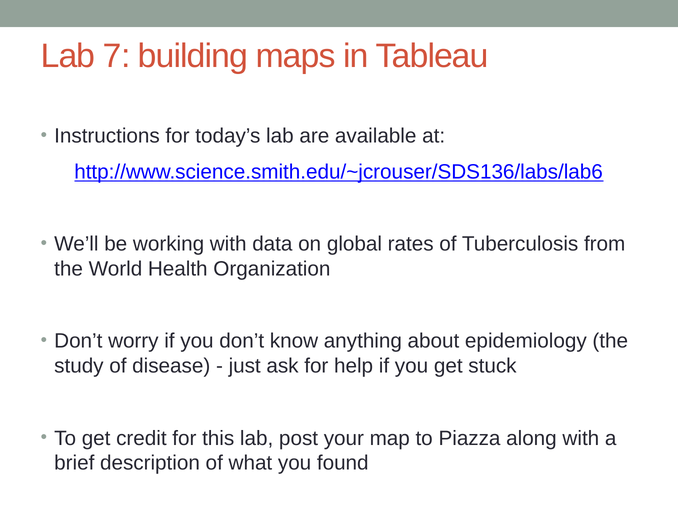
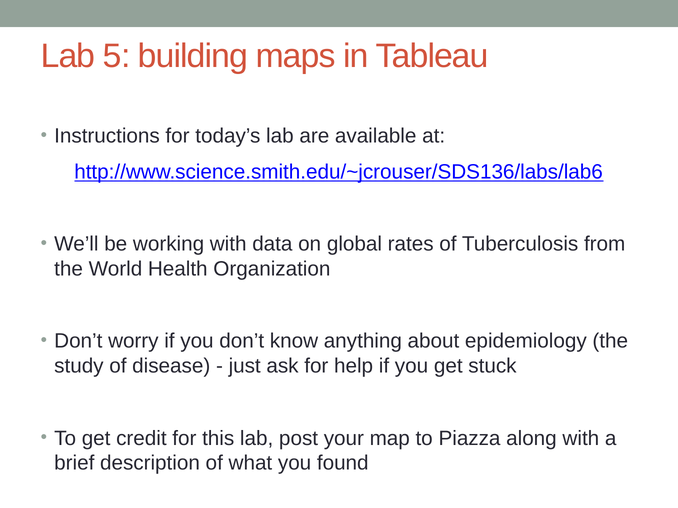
7: 7 -> 5 (117, 56)
